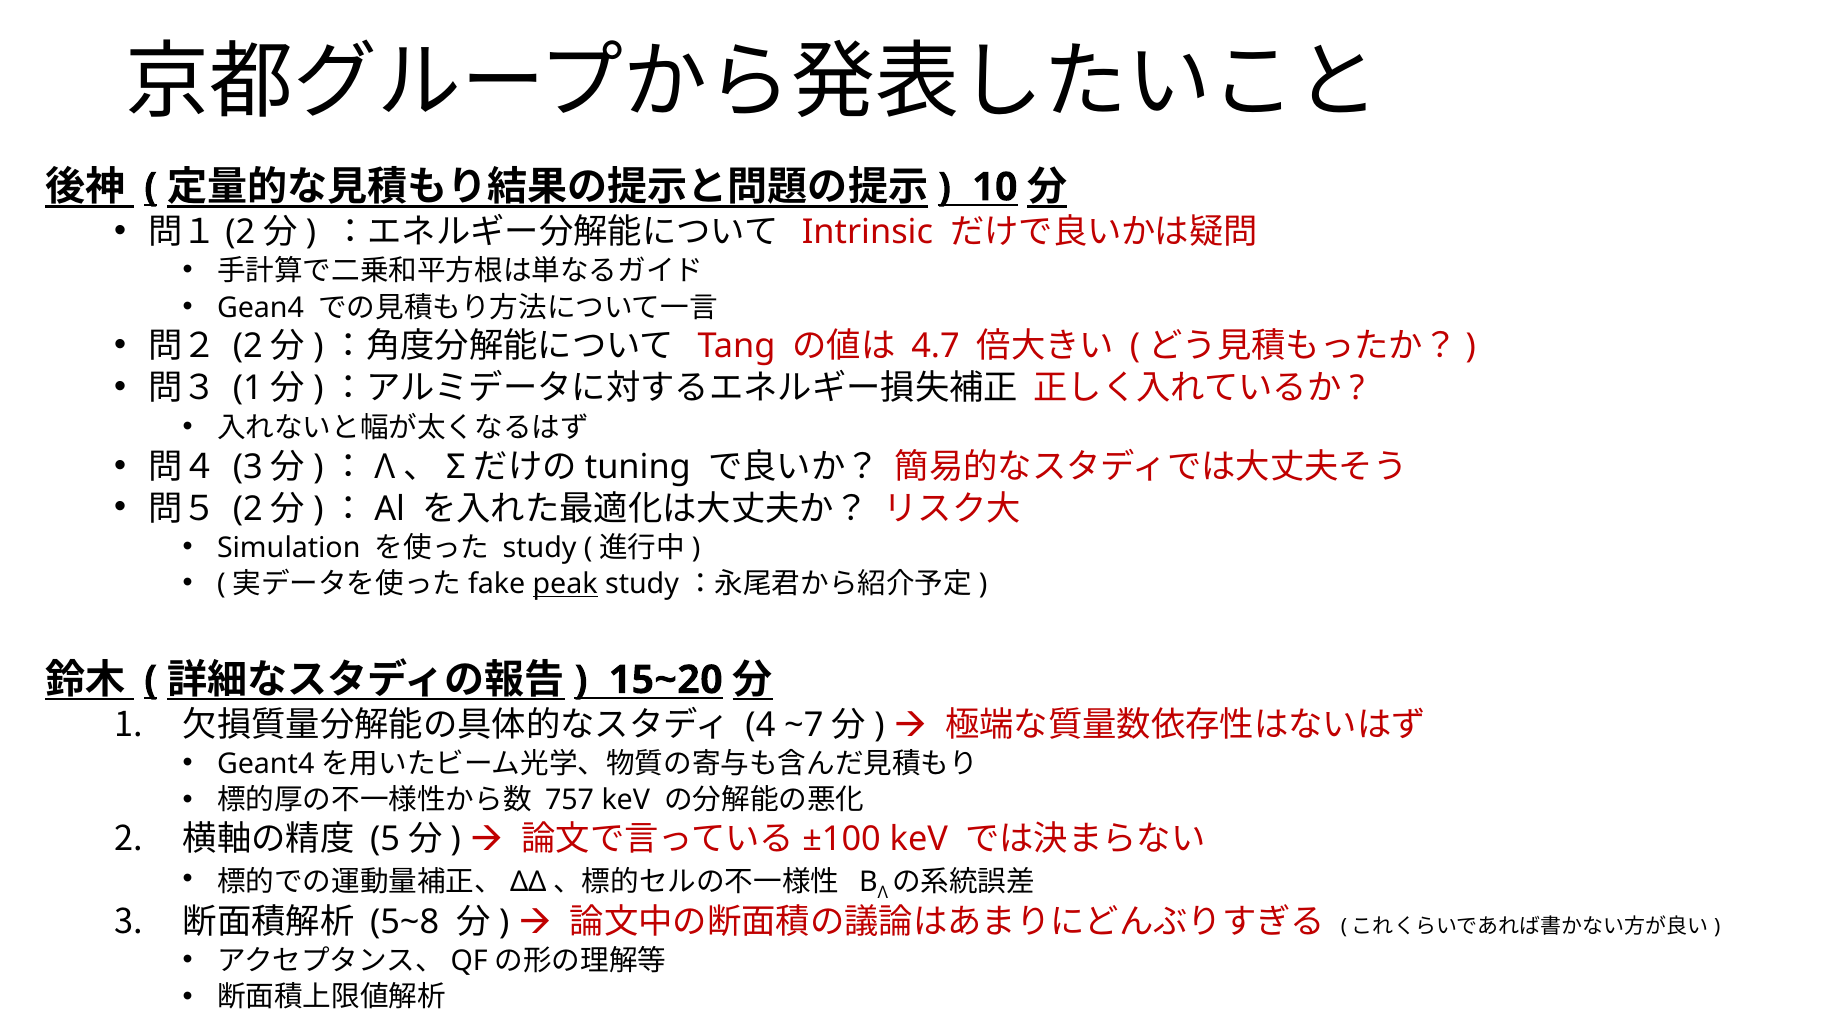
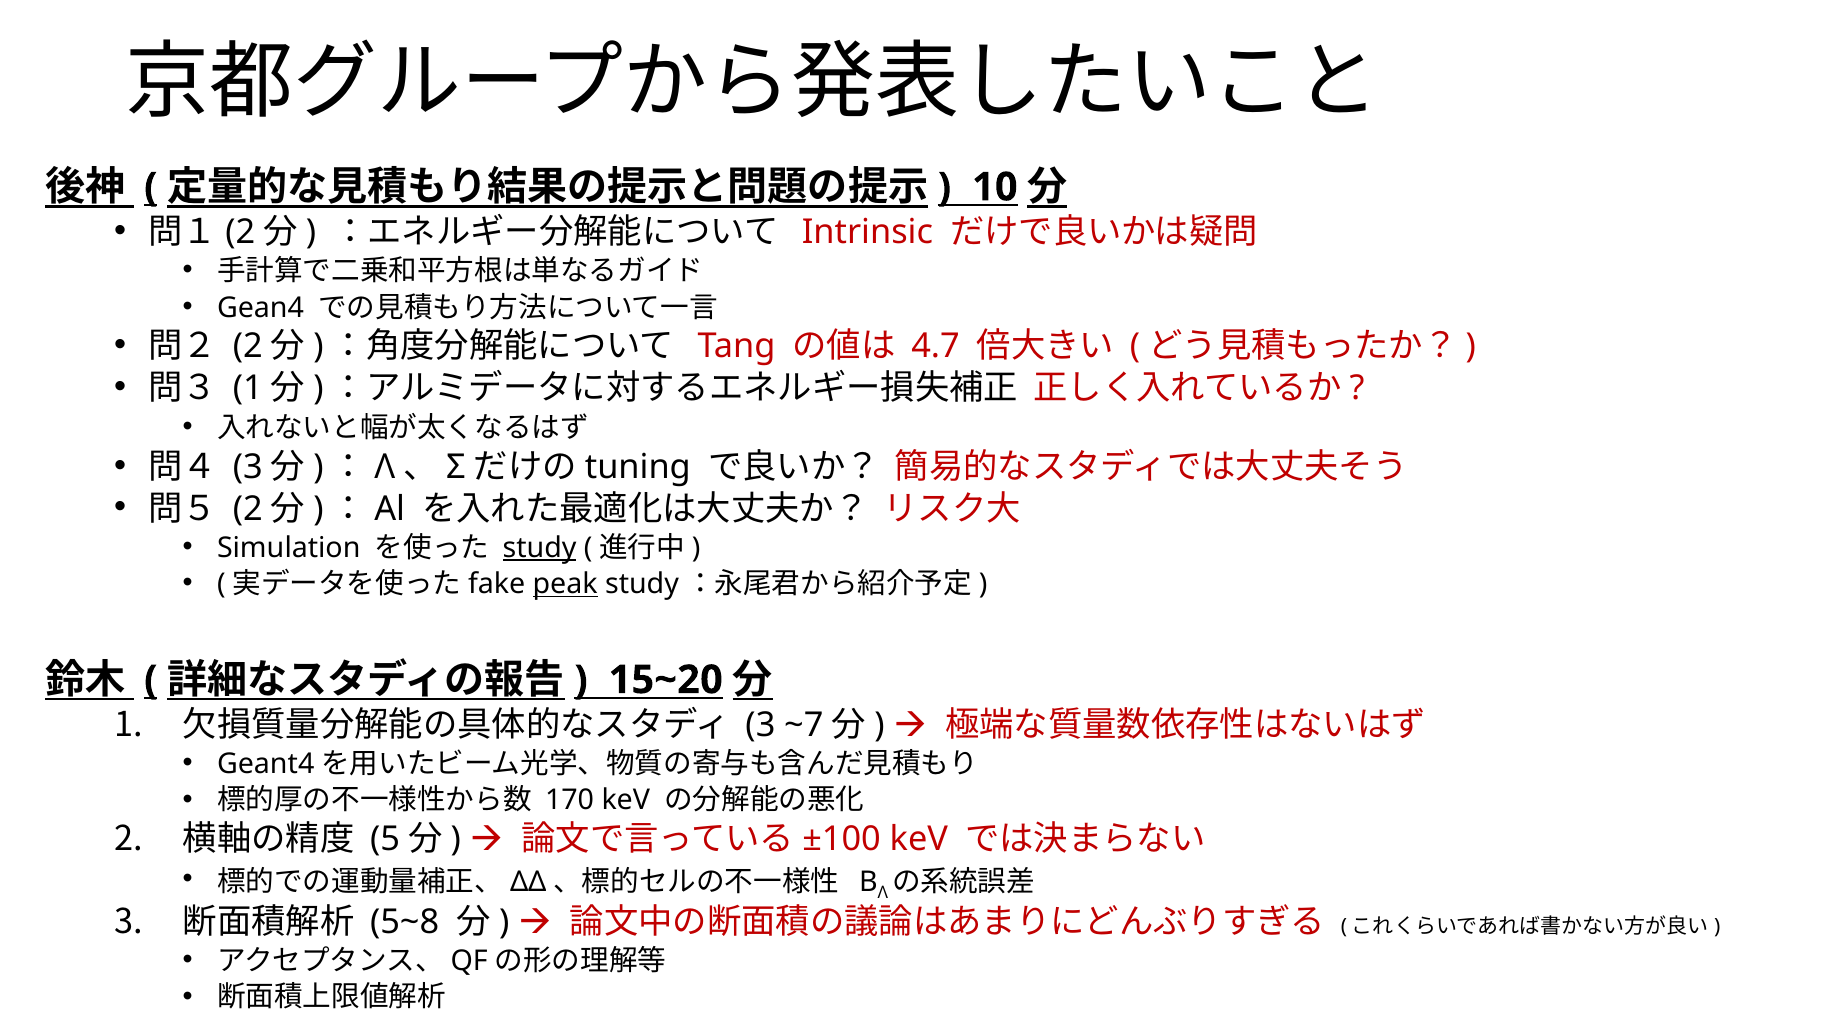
study underline: none -> present (540, 548)
4: 4 -> 3 (760, 725)
757: 757 -> 170 (570, 801)
